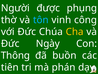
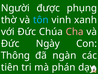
công: công -> xanh (86, 20)
Cha colour: yellow -> pink (75, 32)
buồn: buồn -> ngàn (64, 55)
